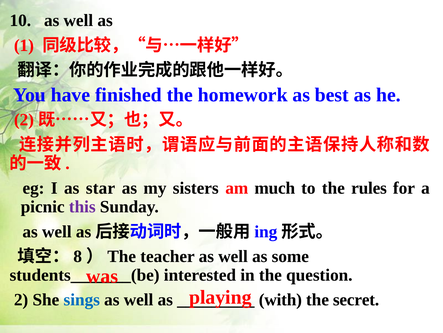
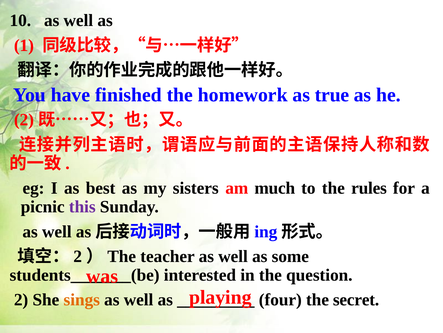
best: best -> true (332, 95)
star: star -> best (101, 188)
8: 8 -> 2 (78, 256)
sings colour: blue -> orange (82, 299)
with: with -> four (280, 299)
